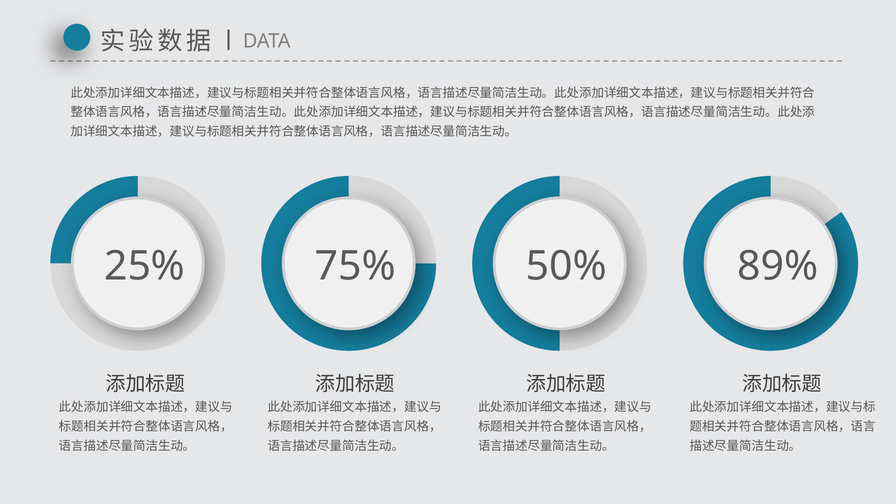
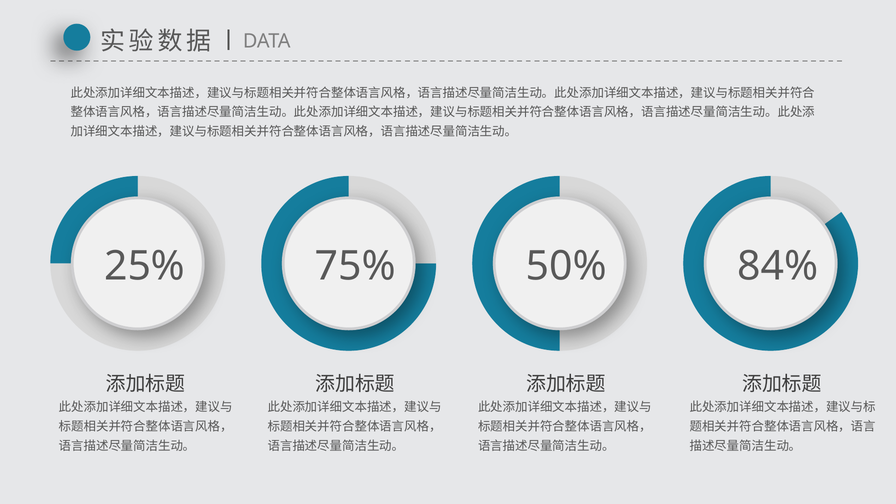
89%: 89% -> 84% (778, 266)
